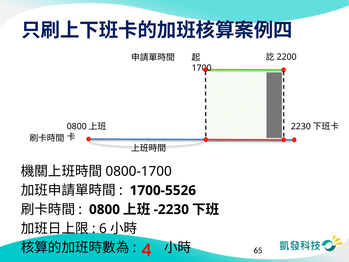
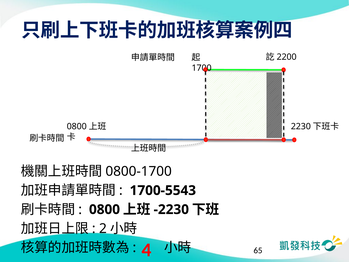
1700-5526: 1700-5526 -> 1700-5543 (163, 190)
6: 6 -> 2 (103, 228)
